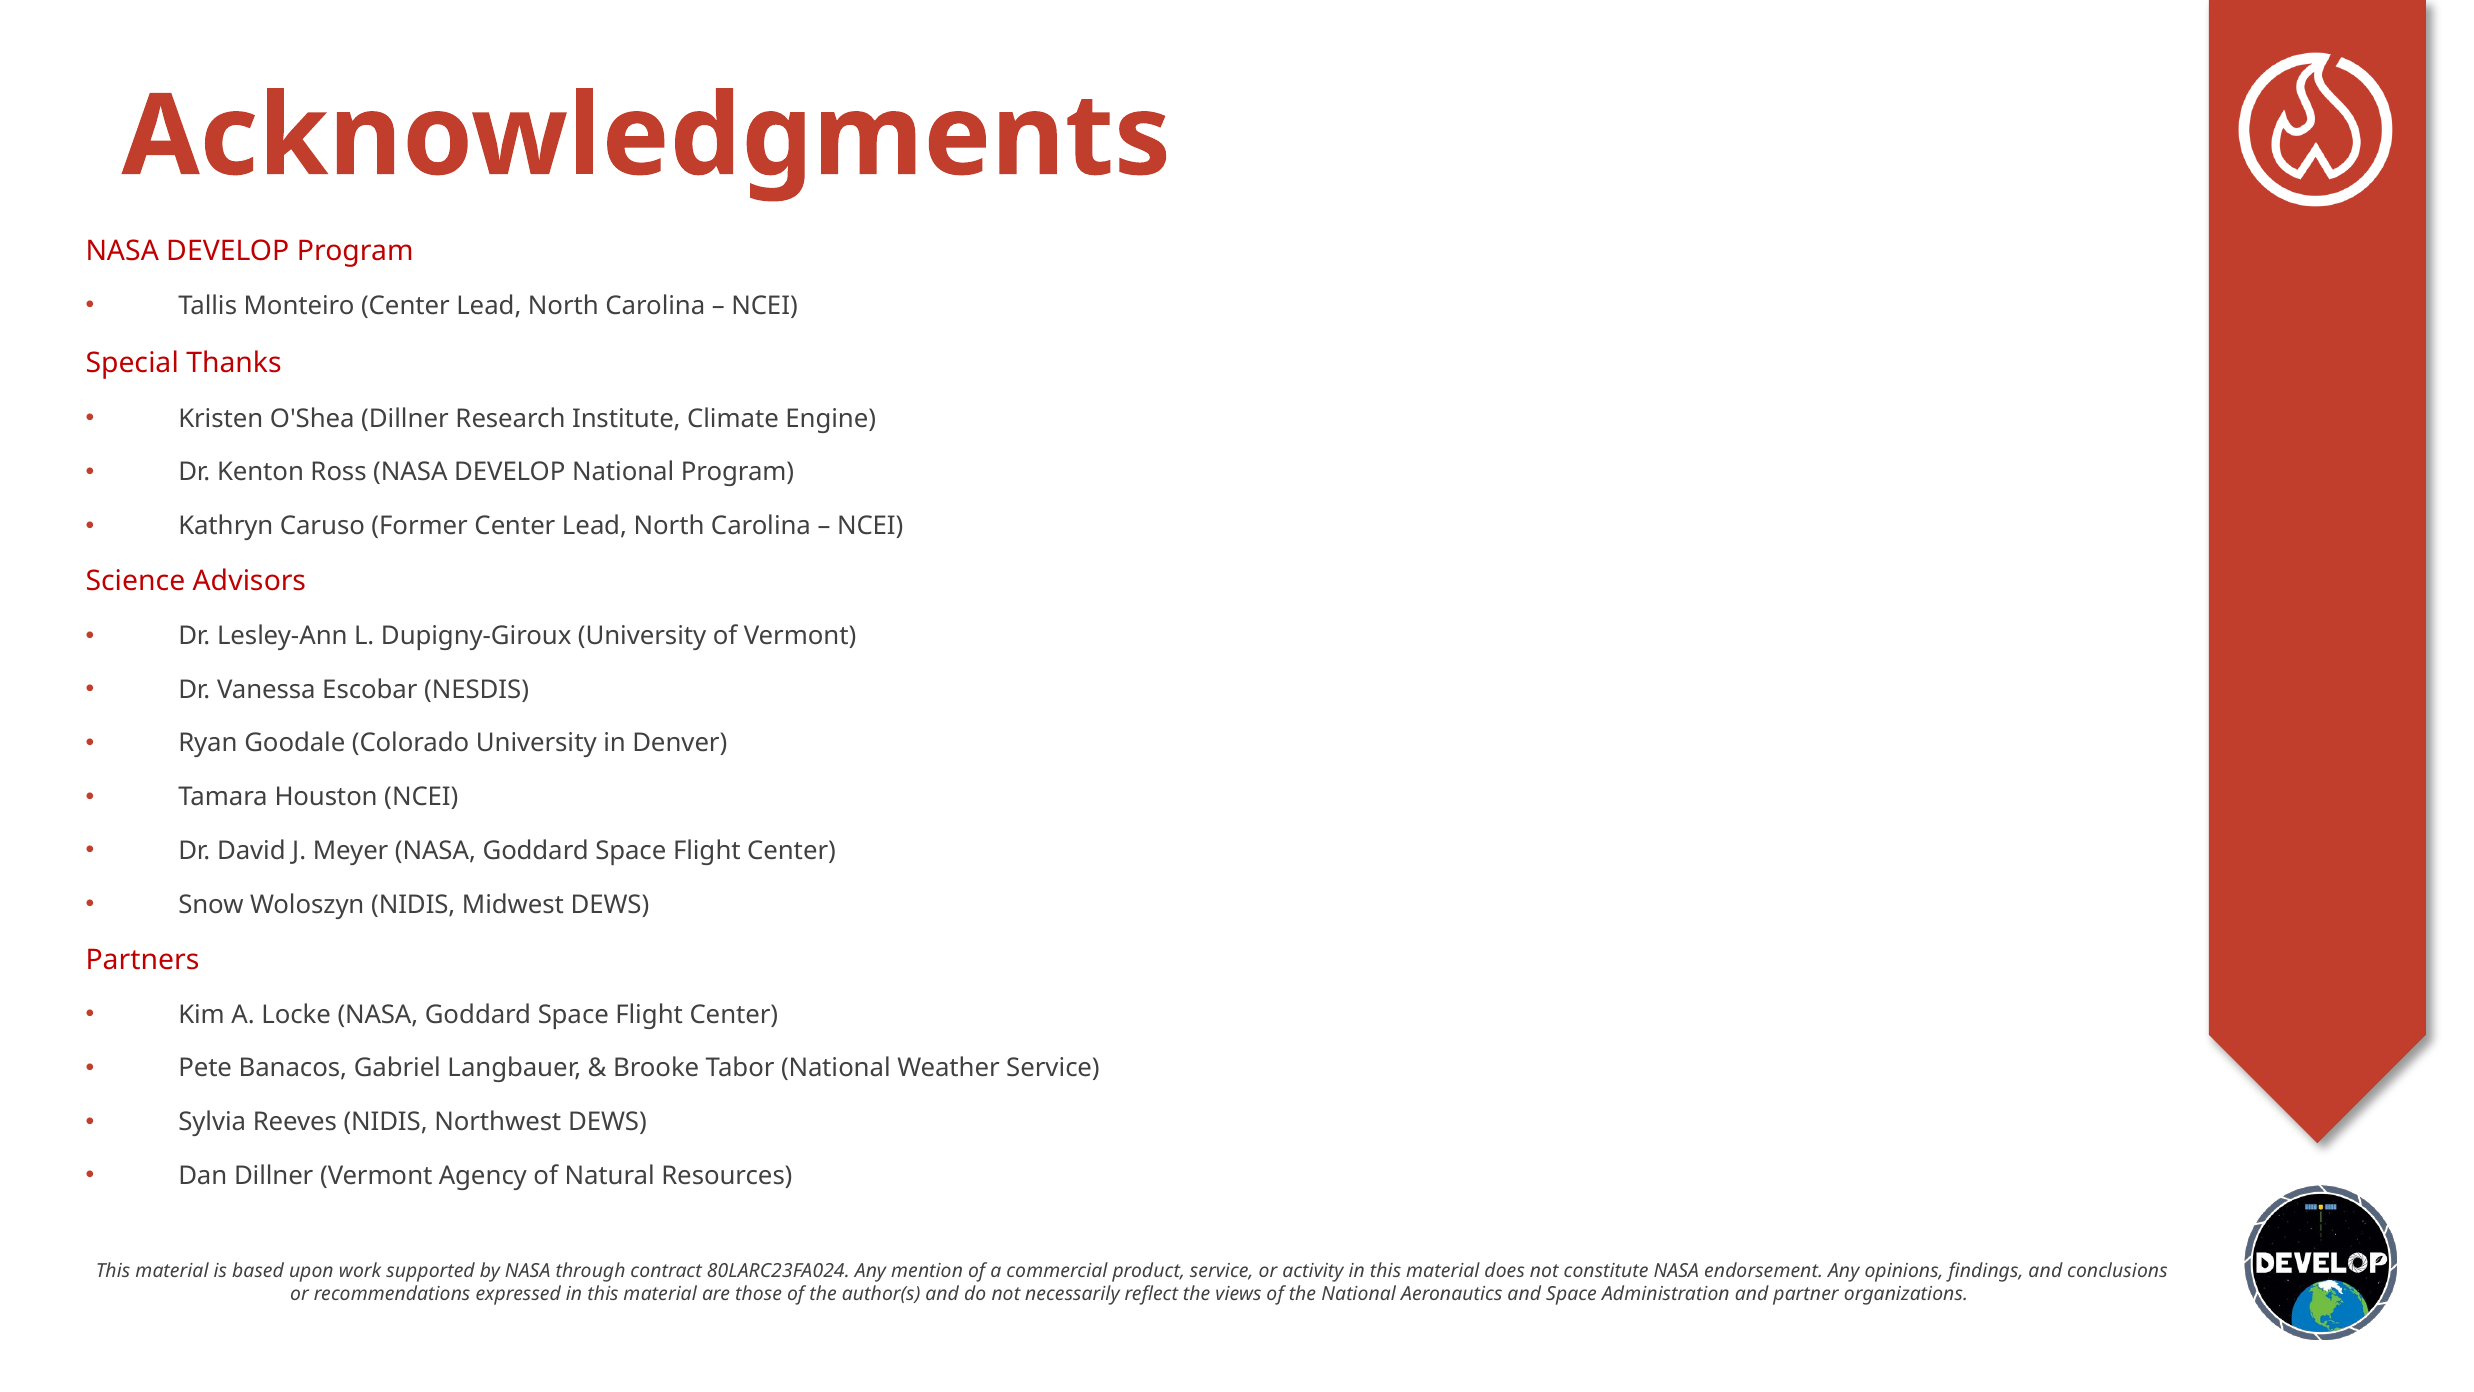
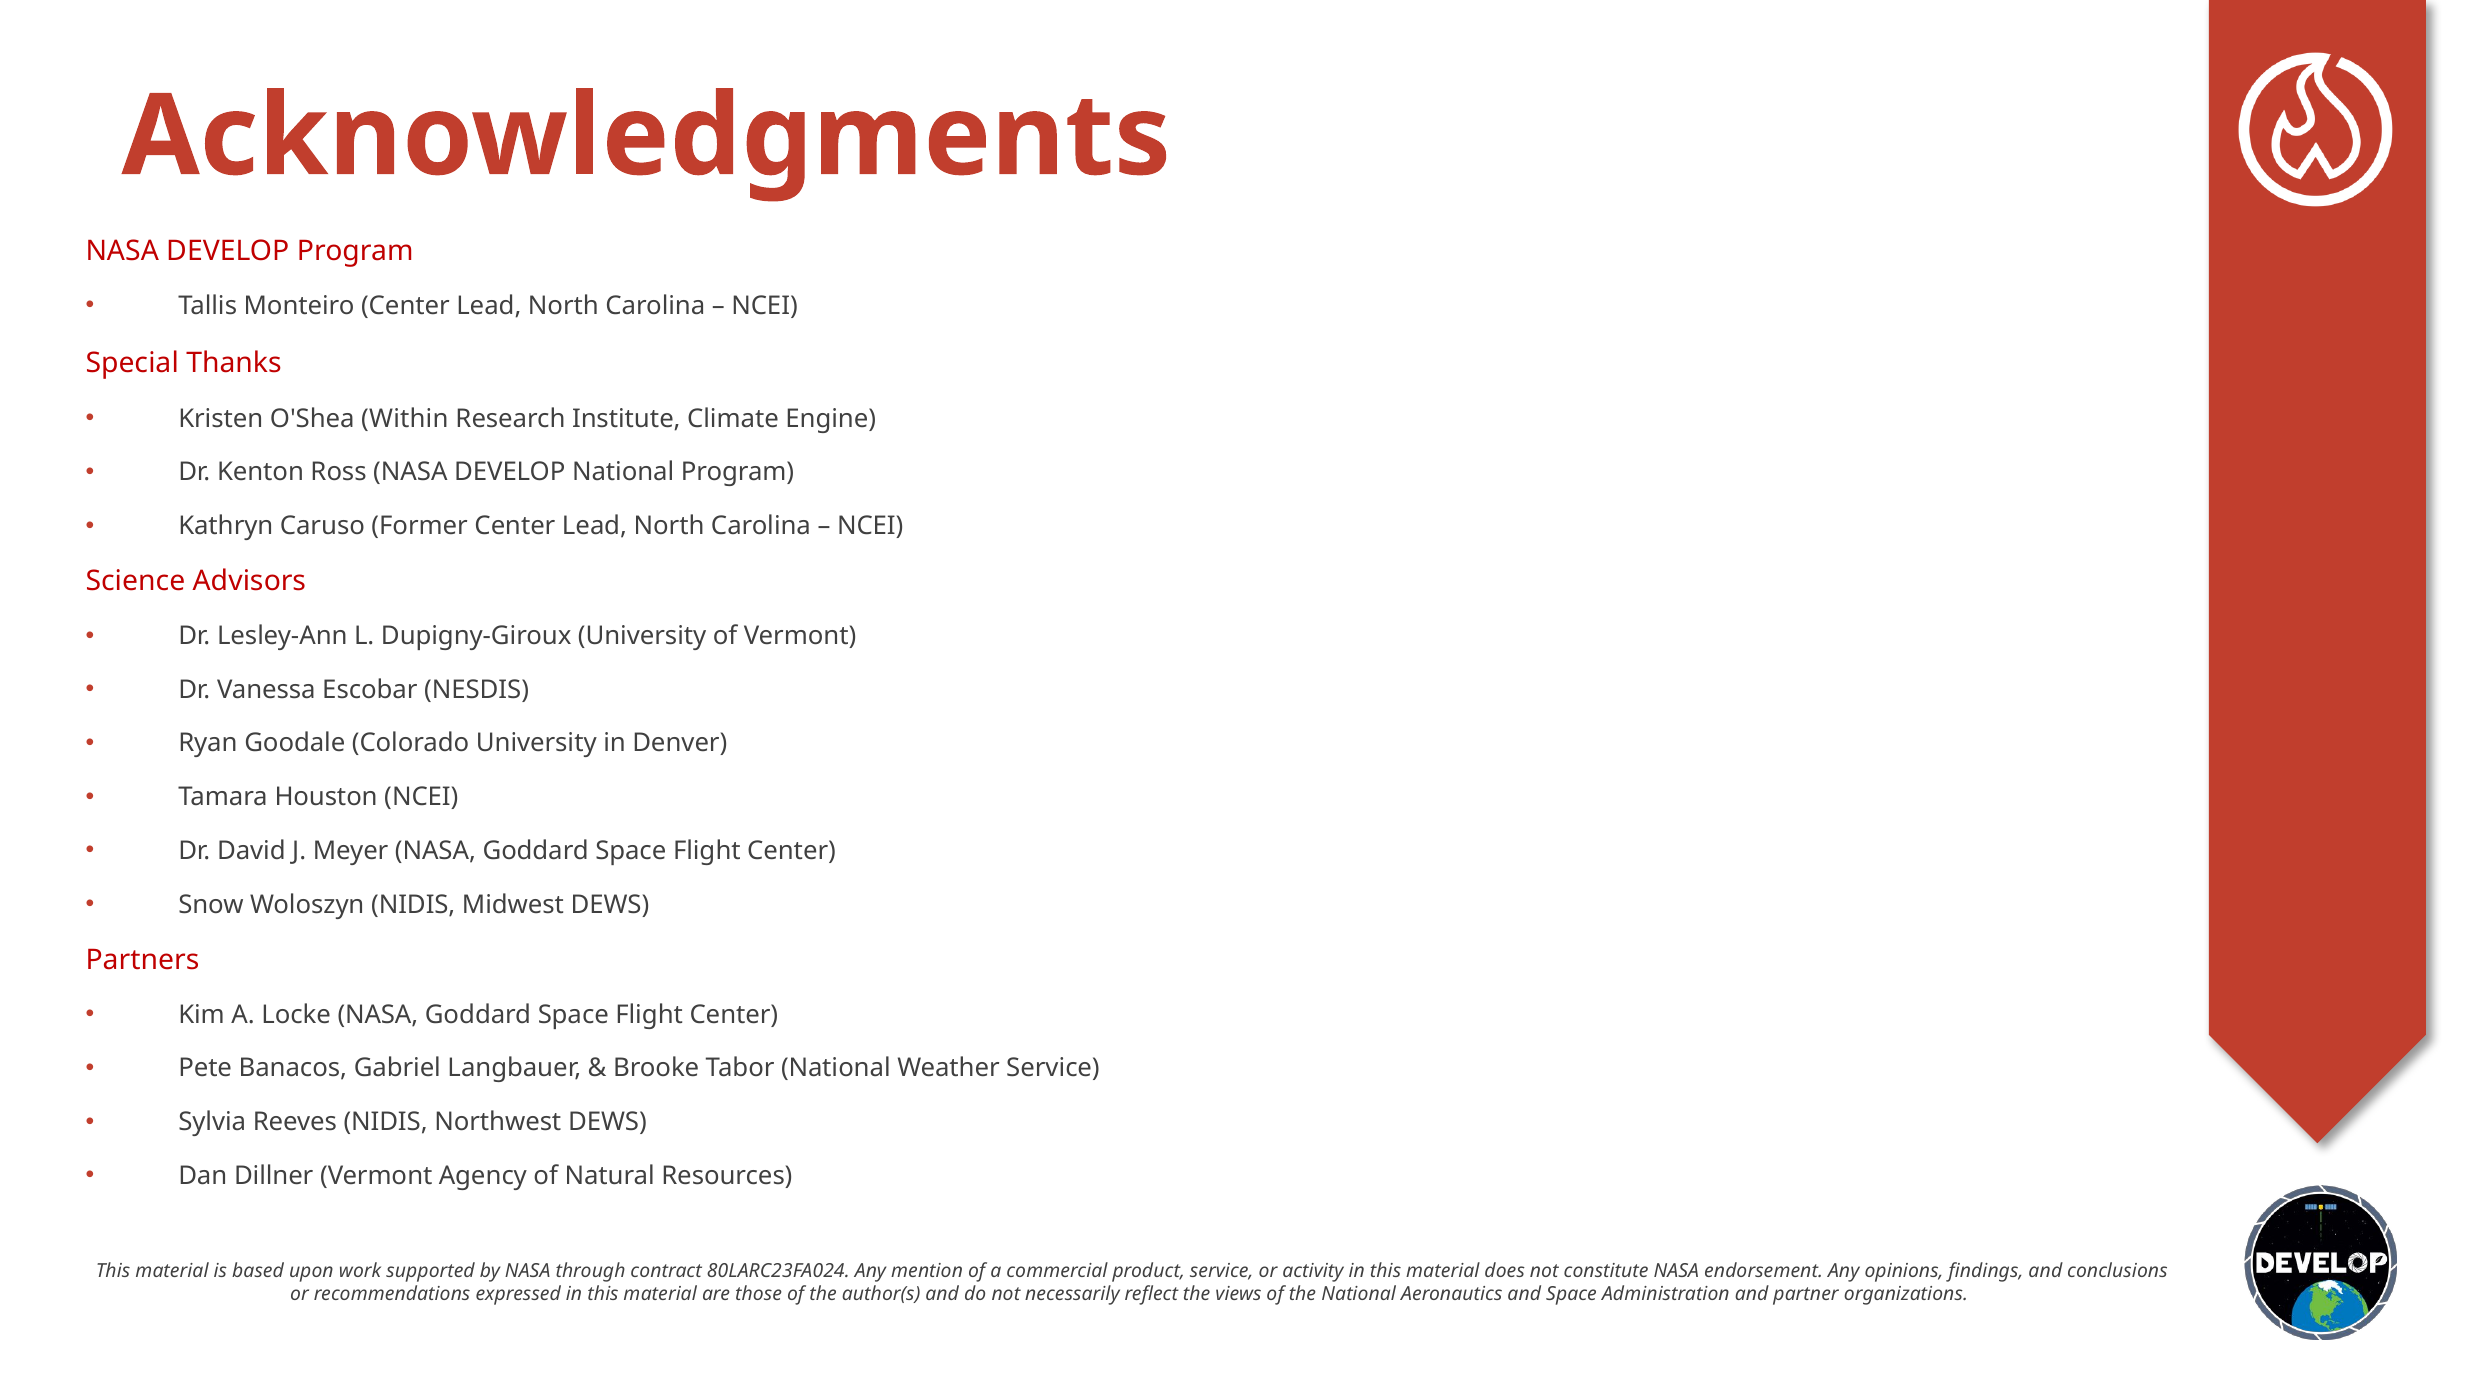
O'Shea Dillner: Dillner -> Within (405, 418)
